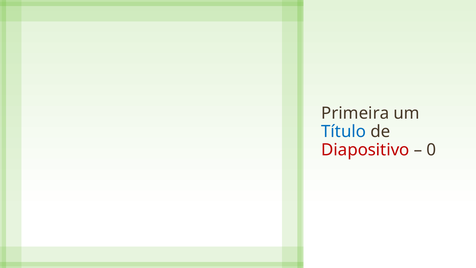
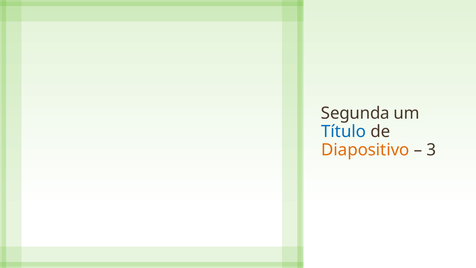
Primeira: Primeira -> Segunda (355, 113)
Diapositivo colour: red -> orange (365, 150)
0: 0 -> 3 (431, 150)
